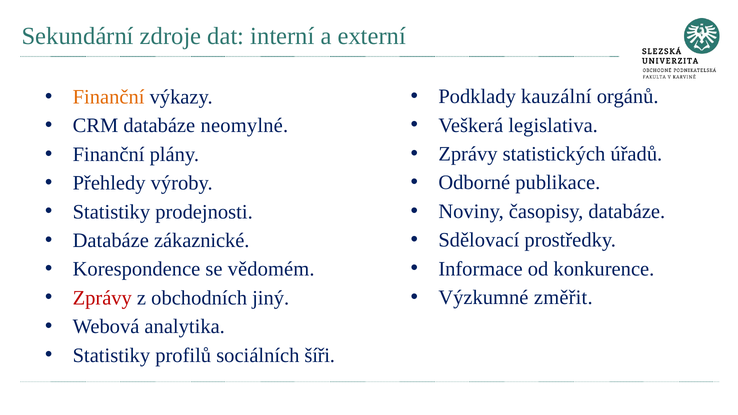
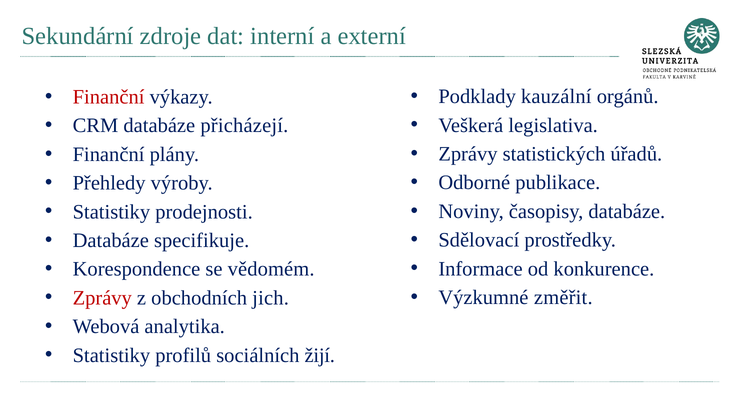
Finanční colour: orange -> red (109, 97)
neomylné: neomylné -> přicházejí (244, 126)
zákaznické: zákaznické -> specifikuje (202, 241)
jiný: jiný -> jich (271, 298)
šíři: šíři -> žijí (320, 355)
